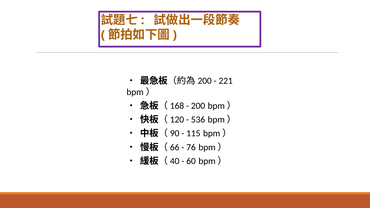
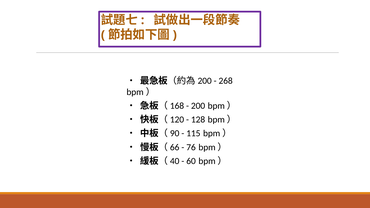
221: 221 -> 268 (226, 81)
536: 536 -> 128 (198, 120)
